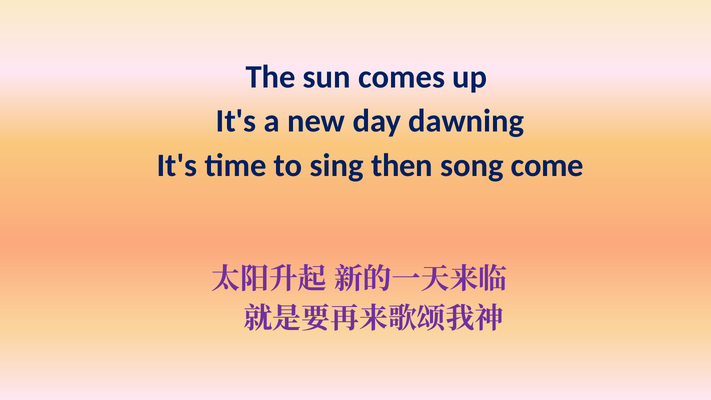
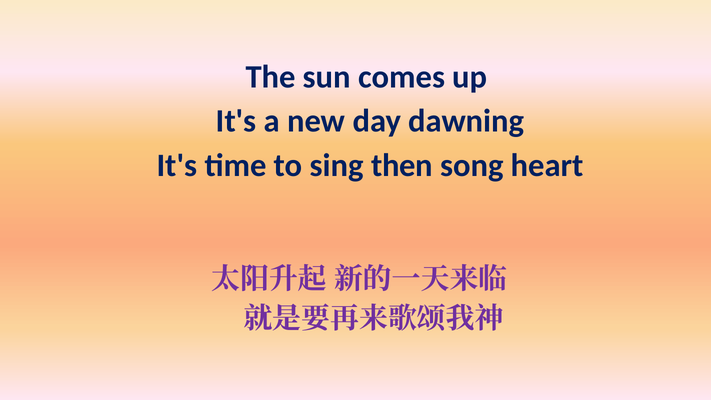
come: come -> heart (547, 165)
